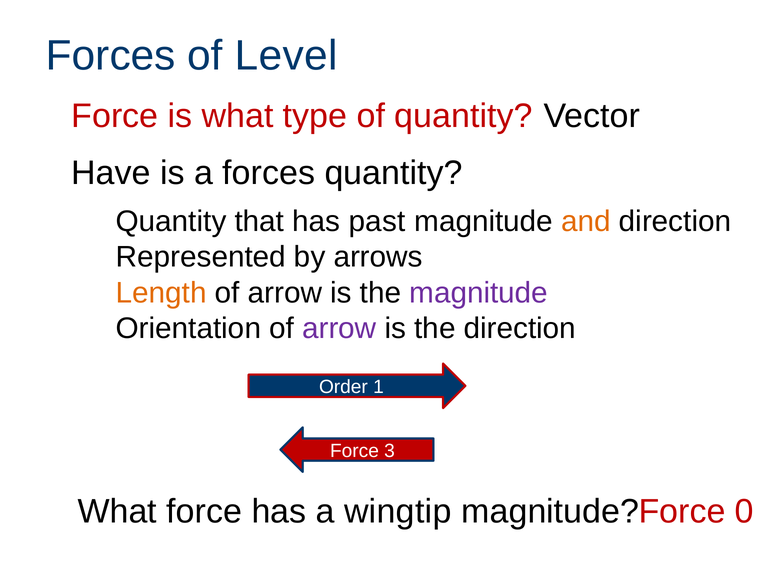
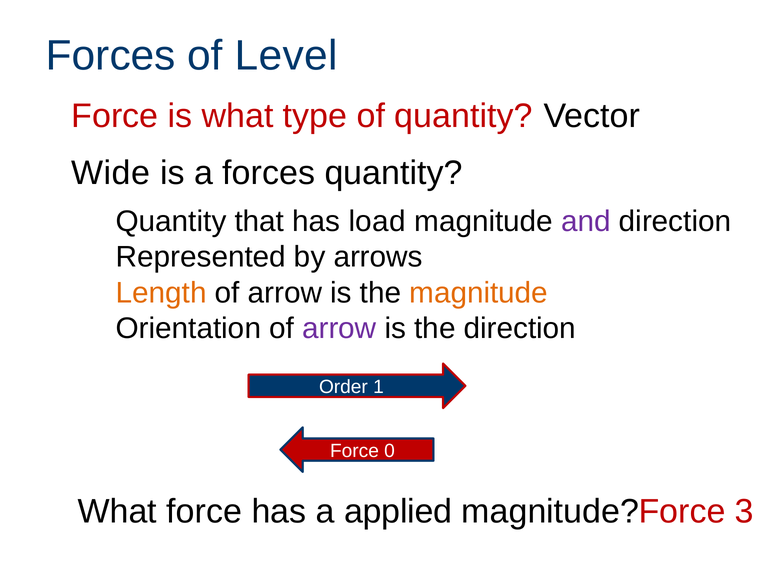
Have: Have -> Wide (111, 173)
past: past -> load (377, 221)
and colour: orange -> purple (586, 221)
magnitude colour: purple -> orange (479, 293)
3: 3 -> 0 (390, 451)
wingtip: wingtip -> applied (398, 511)
0: 0 -> 3 (744, 511)
